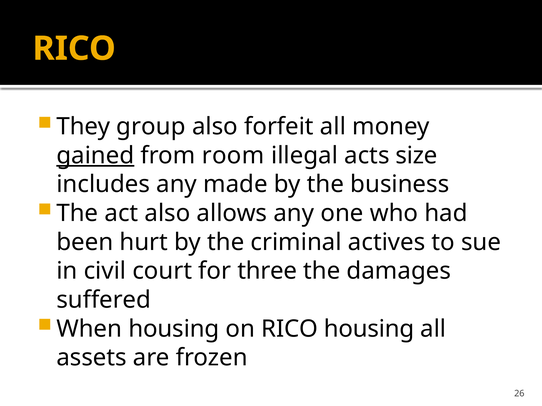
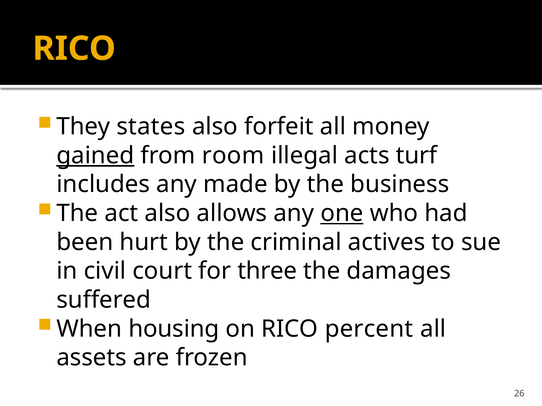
group: group -> states (151, 127)
size: size -> turf (417, 156)
one underline: none -> present (342, 214)
RICO housing: housing -> percent (369, 329)
